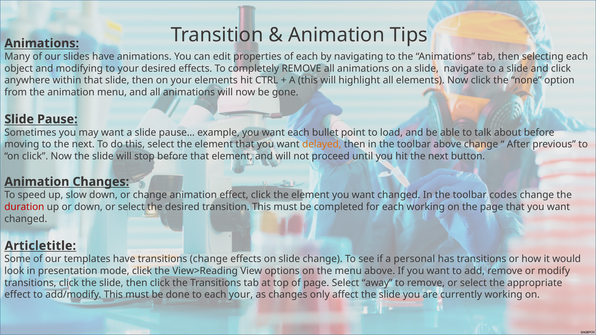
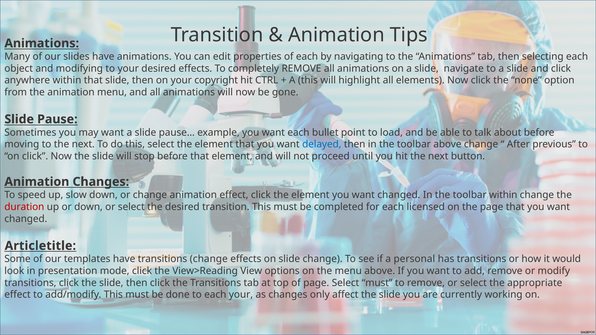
your elements: elements -> copyright (216, 80)
delayed colour: orange -> blue (322, 144)
toolbar codes: codes -> within (503, 195)
each working: working -> licensed (426, 207)
Select away: away -> must (377, 283)
